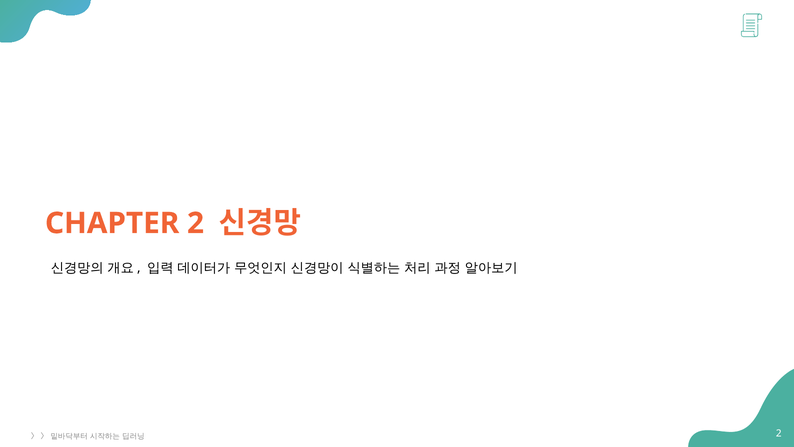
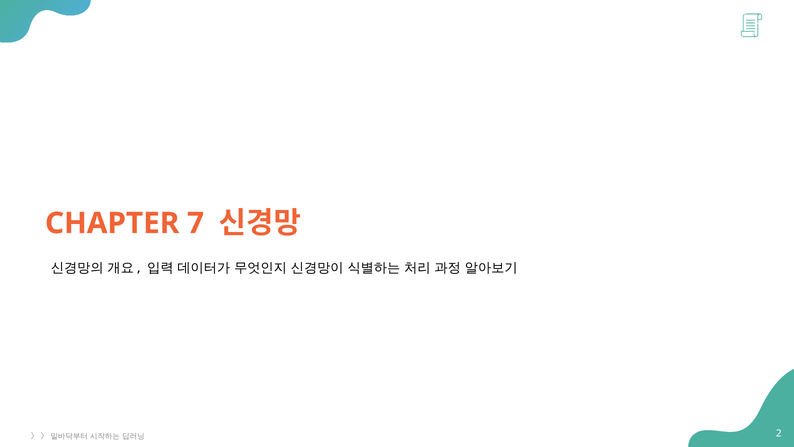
CHAPTER 2: 2 -> 7 (196, 223)
